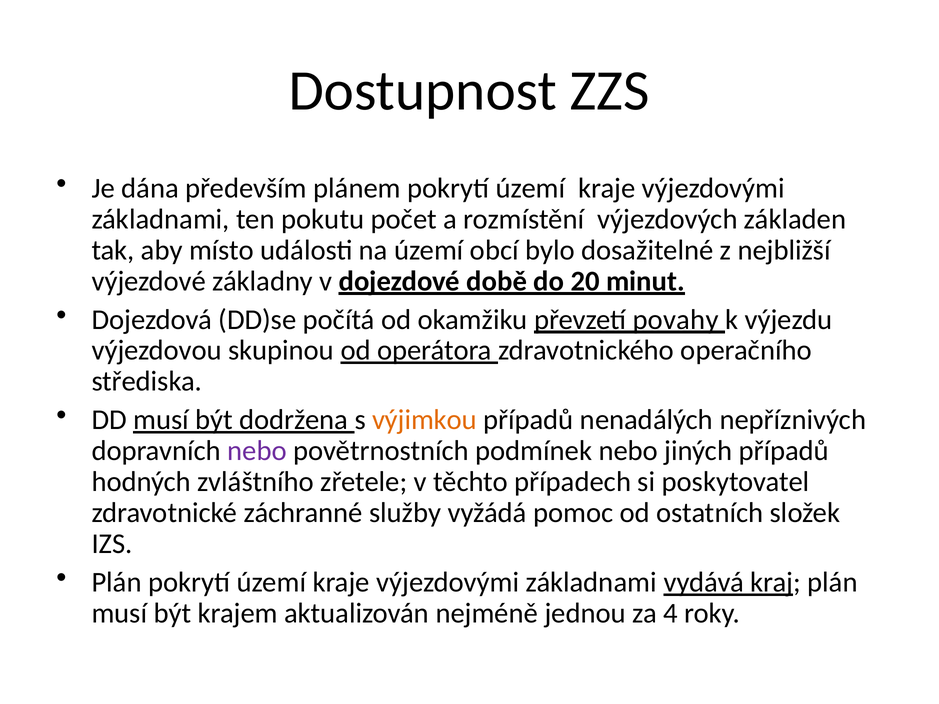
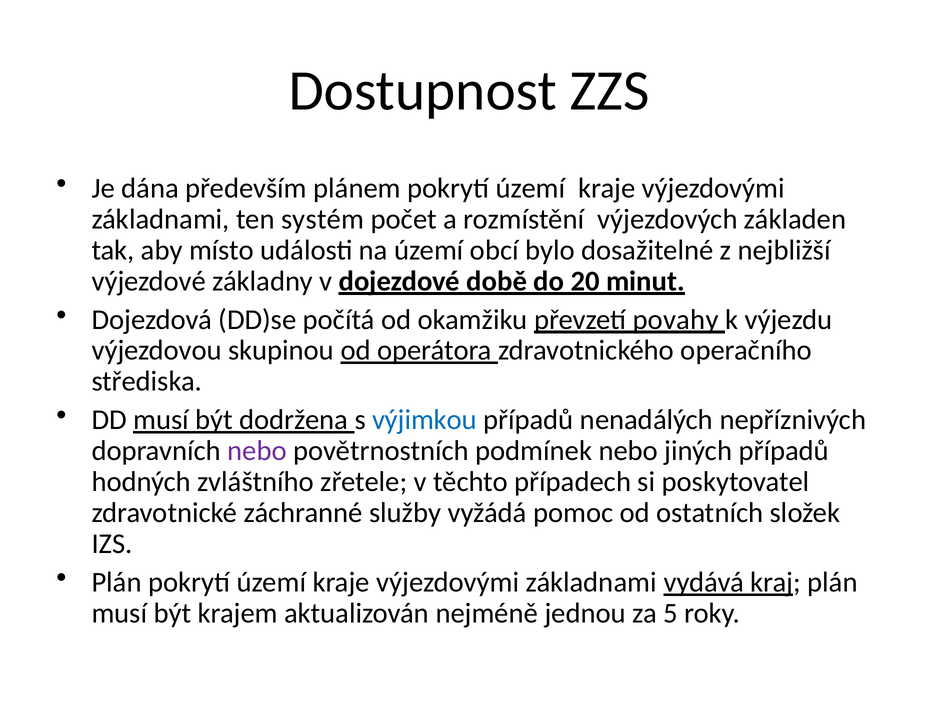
pokutu: pokutu -> systém (323, 219)
výjimkou colour: orange -> blue (424, 420)
4: 4 -> 5 (670, 613)
